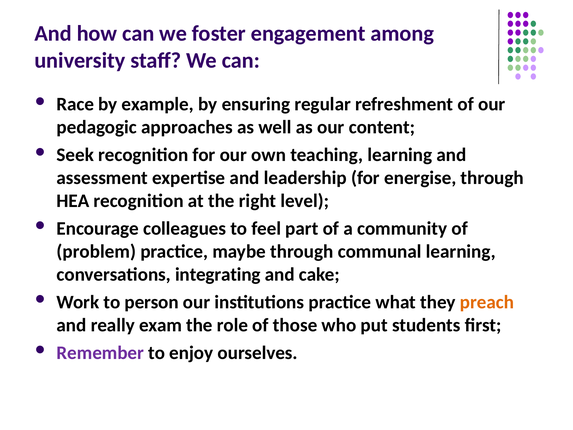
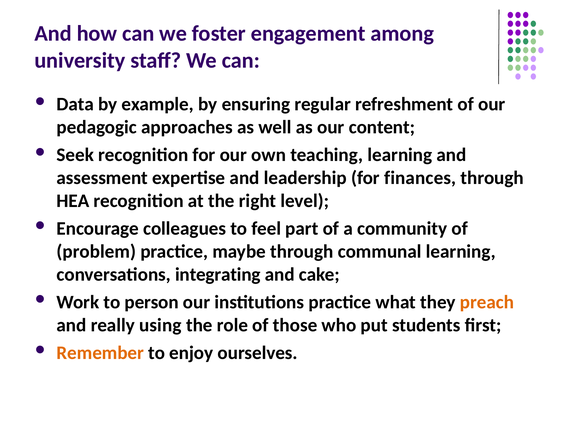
Race: Race -> Data (75, 104)
energise: energise -> finances (420, 178)
exam: exam -> using (160, 325)
Remember colour: purple -> orange (100, 353)
